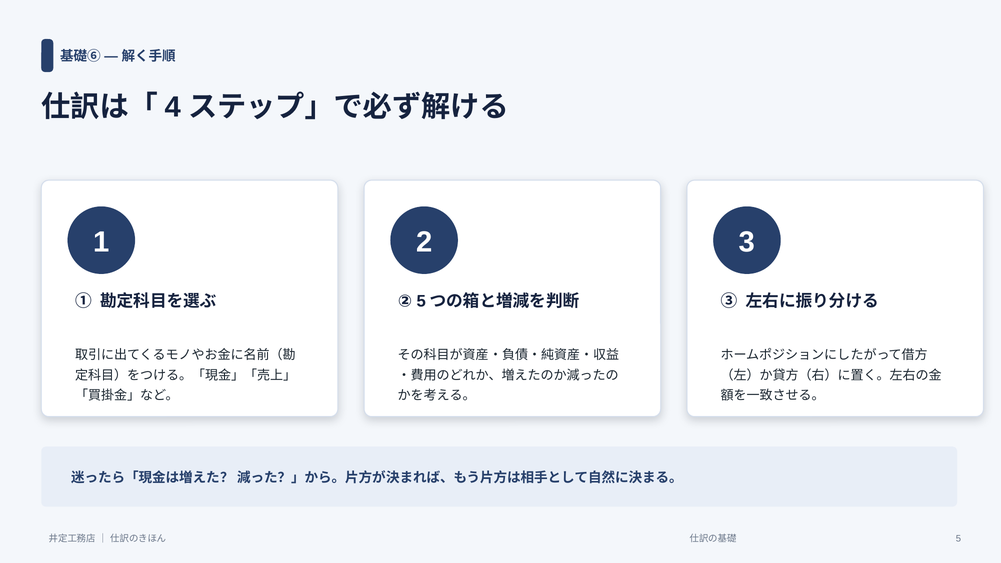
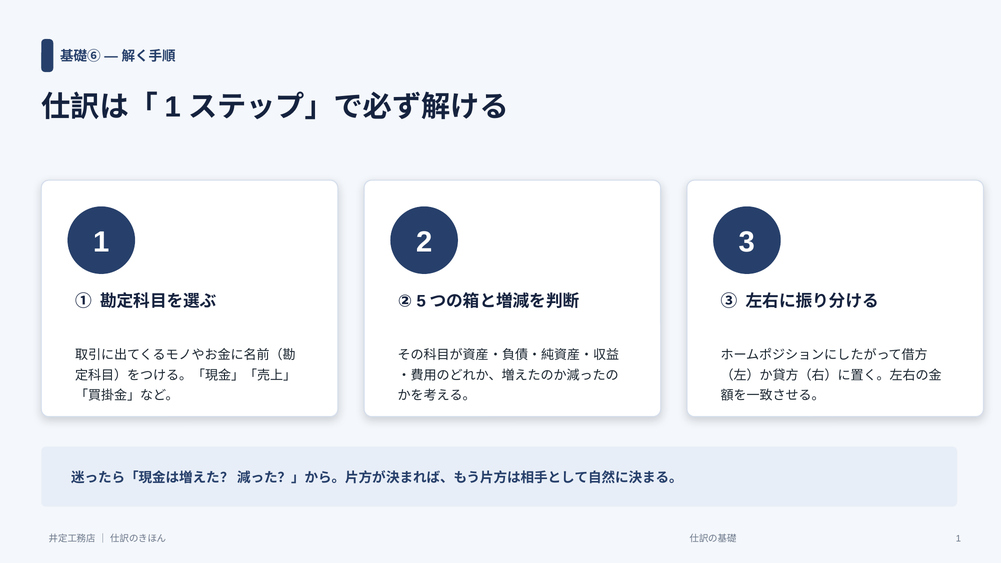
4: 4 -> 1 (173, 107)
5: 5 -> 1 (958, 539)
